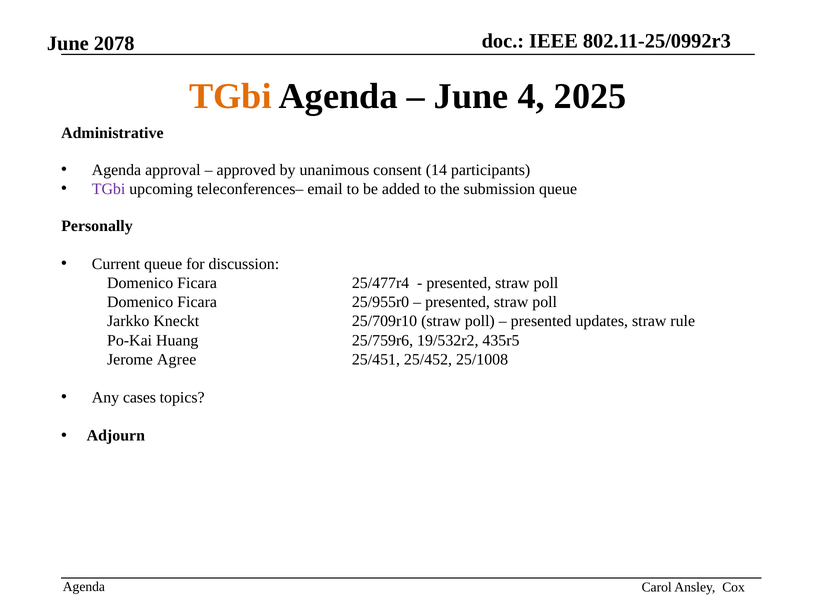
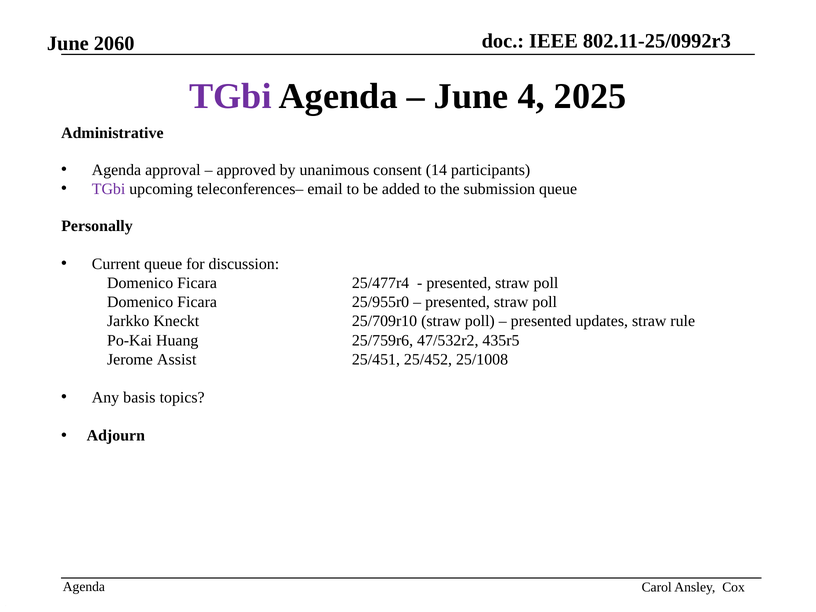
2078: 2078 -> 2060 (114, 43)
TGbi colour: orange -> purple (230, 96)
19/532r2: 19/532r2 -> 47/532r2 (448, 340)
Agree: Agree -> Assist (177, 359)
cases: cases -> basis (139, 398)
